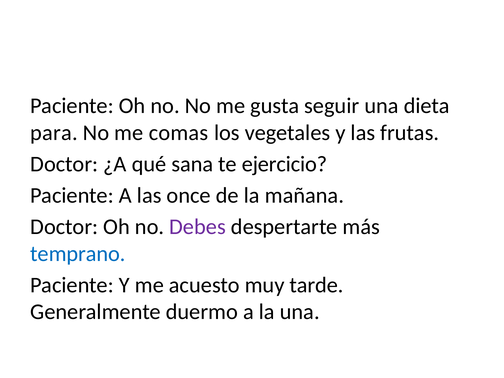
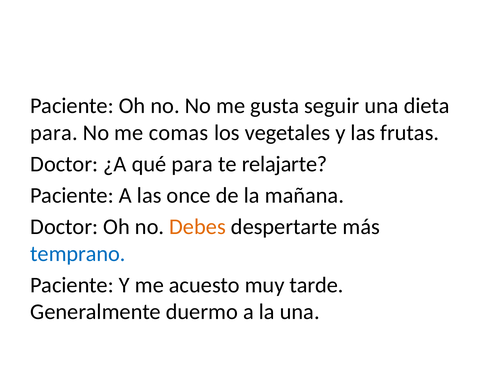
qué sana: sana -> para (192, 164)
ejercicio: ejercicio -> relajarte (285, 164)
Debes colour: purple -> orange (197, 227)
